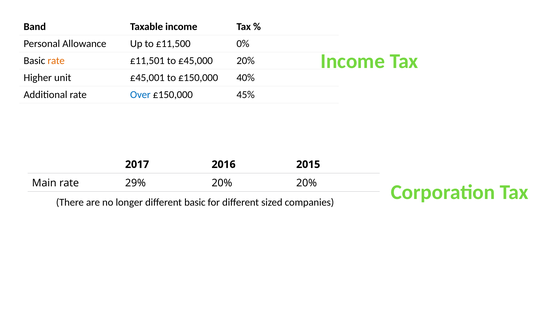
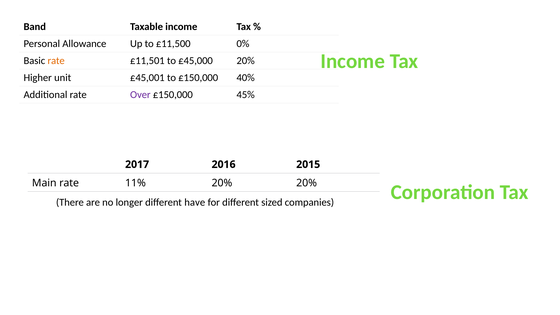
Over colour: blue -> purple (140, 95)
29%: 29% -> 11% (135, 183)
different basic: basic -> have (195, 202)
